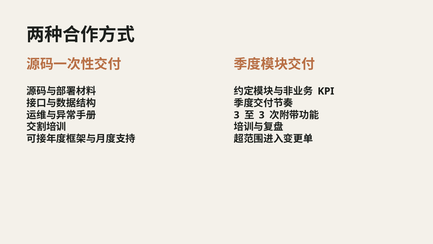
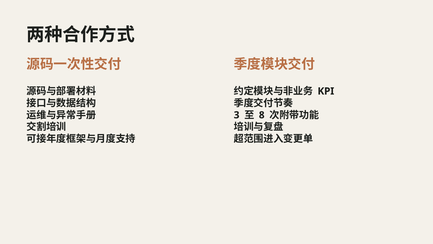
3: 3 -> 8 (262, 115)
